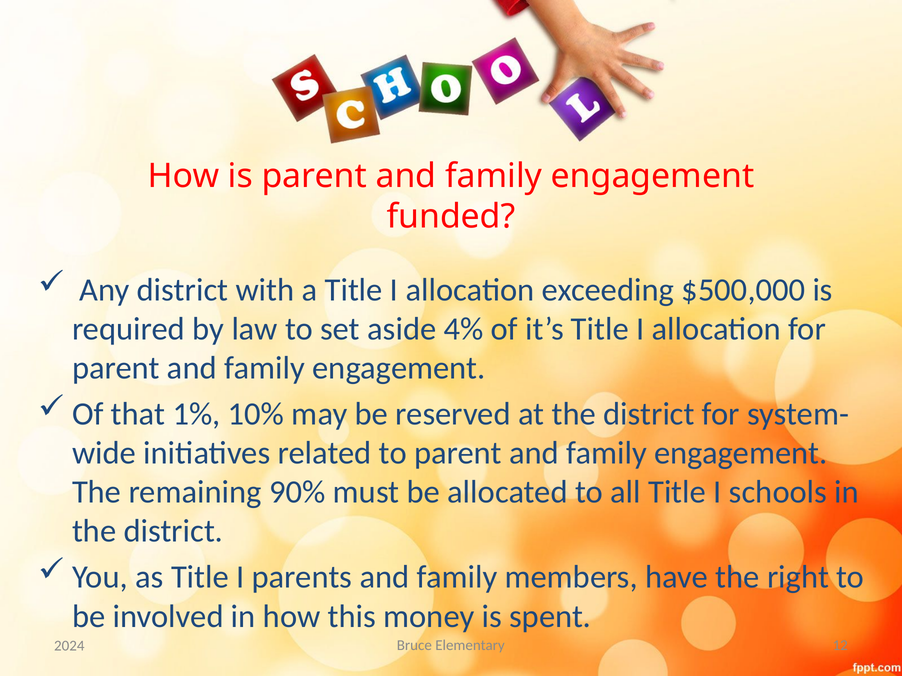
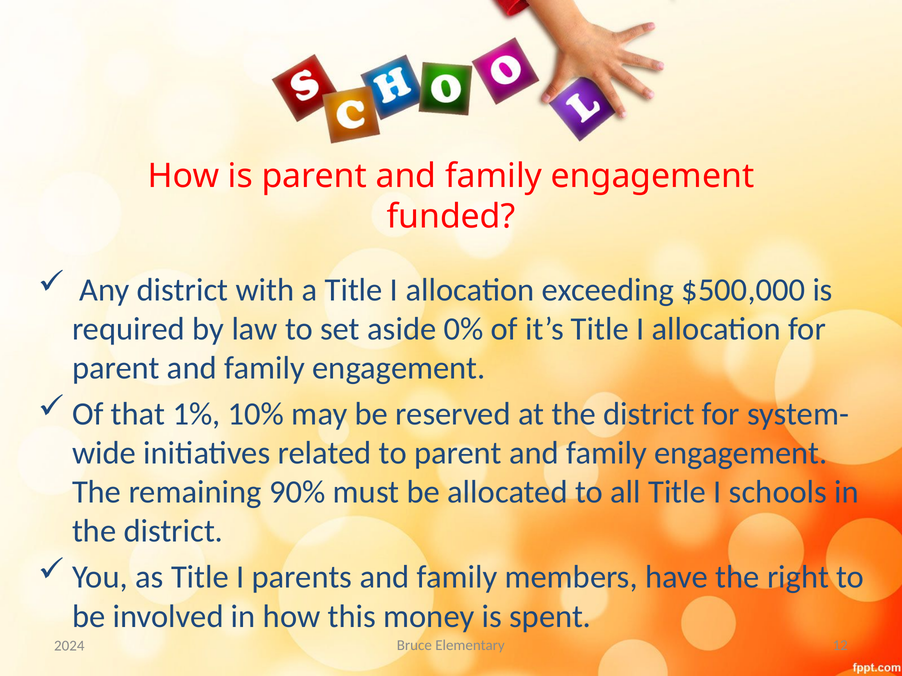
4%: 4% -> 0% (464, 329)
